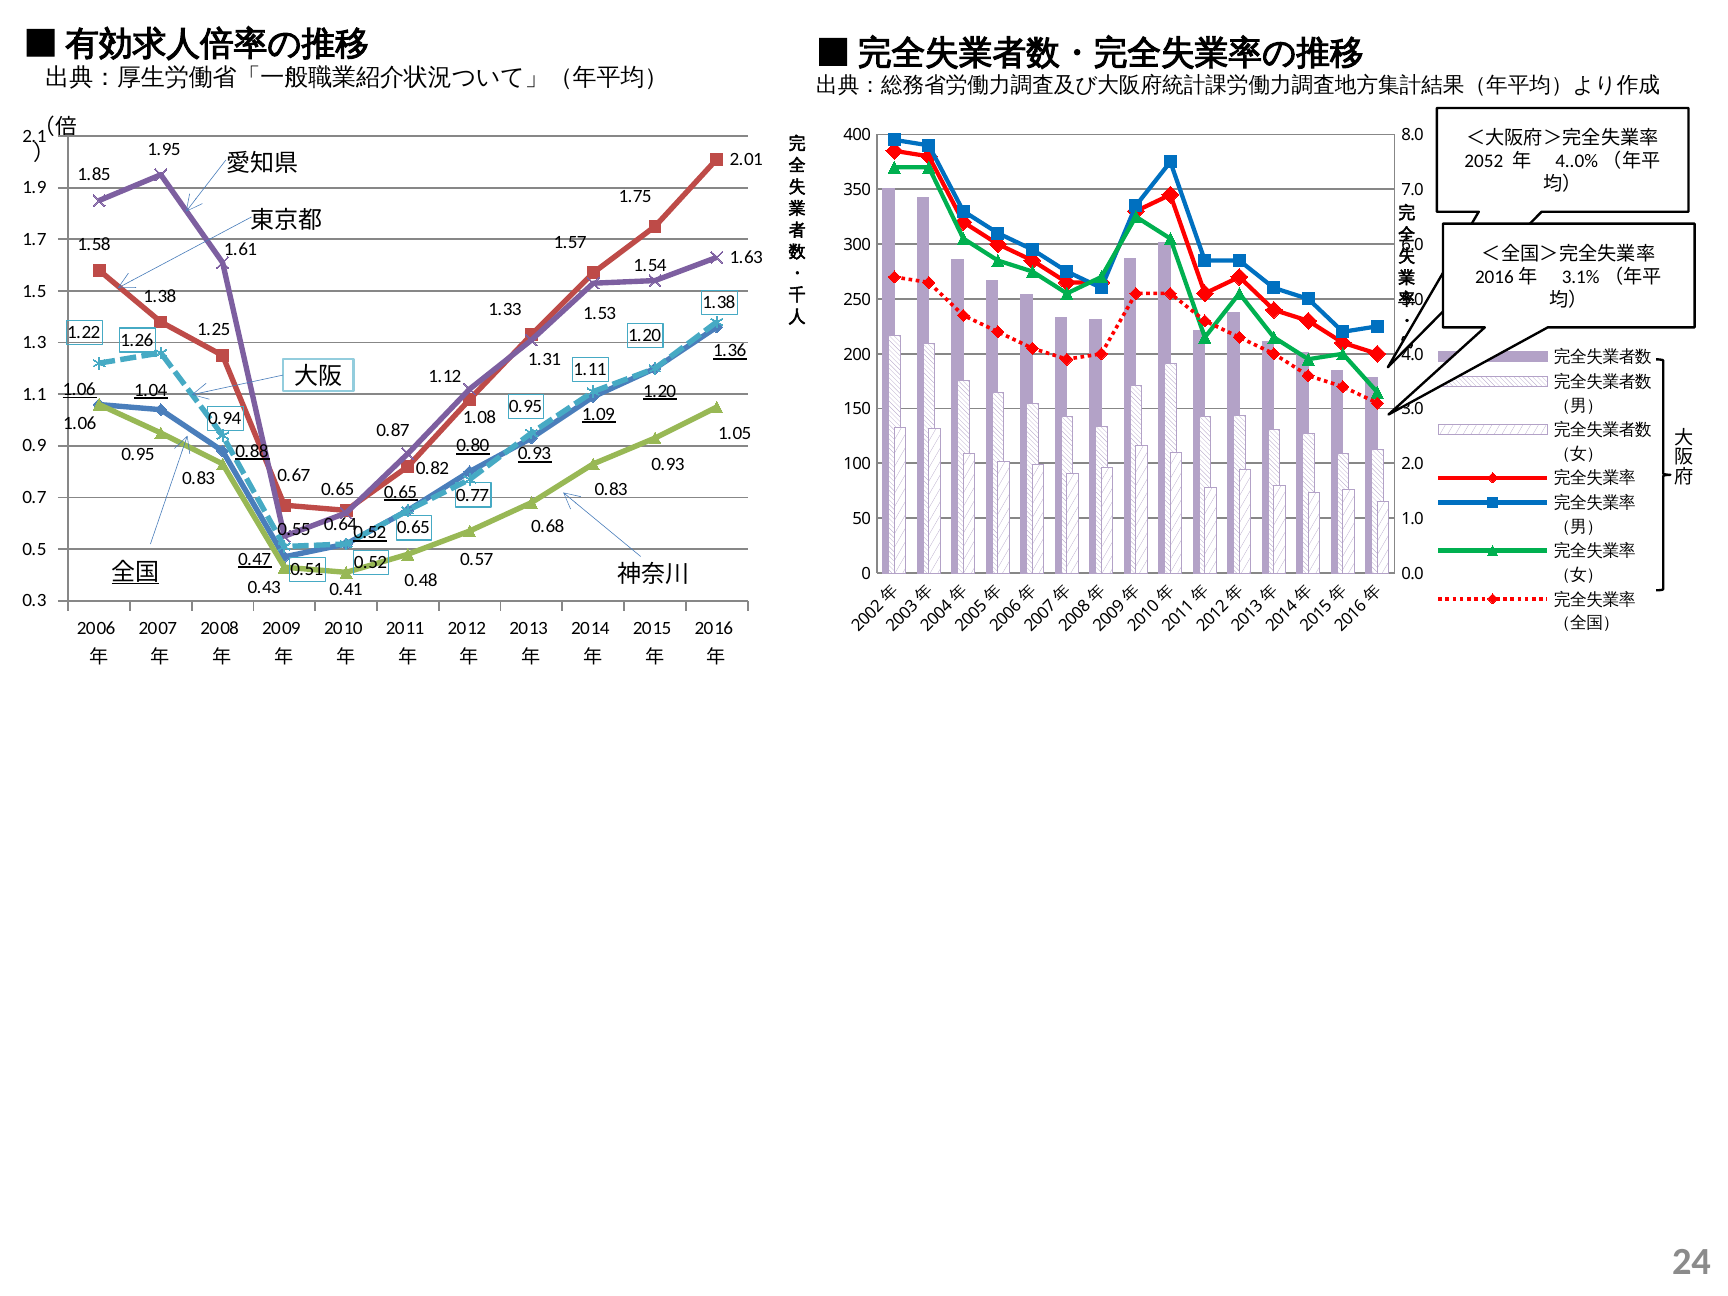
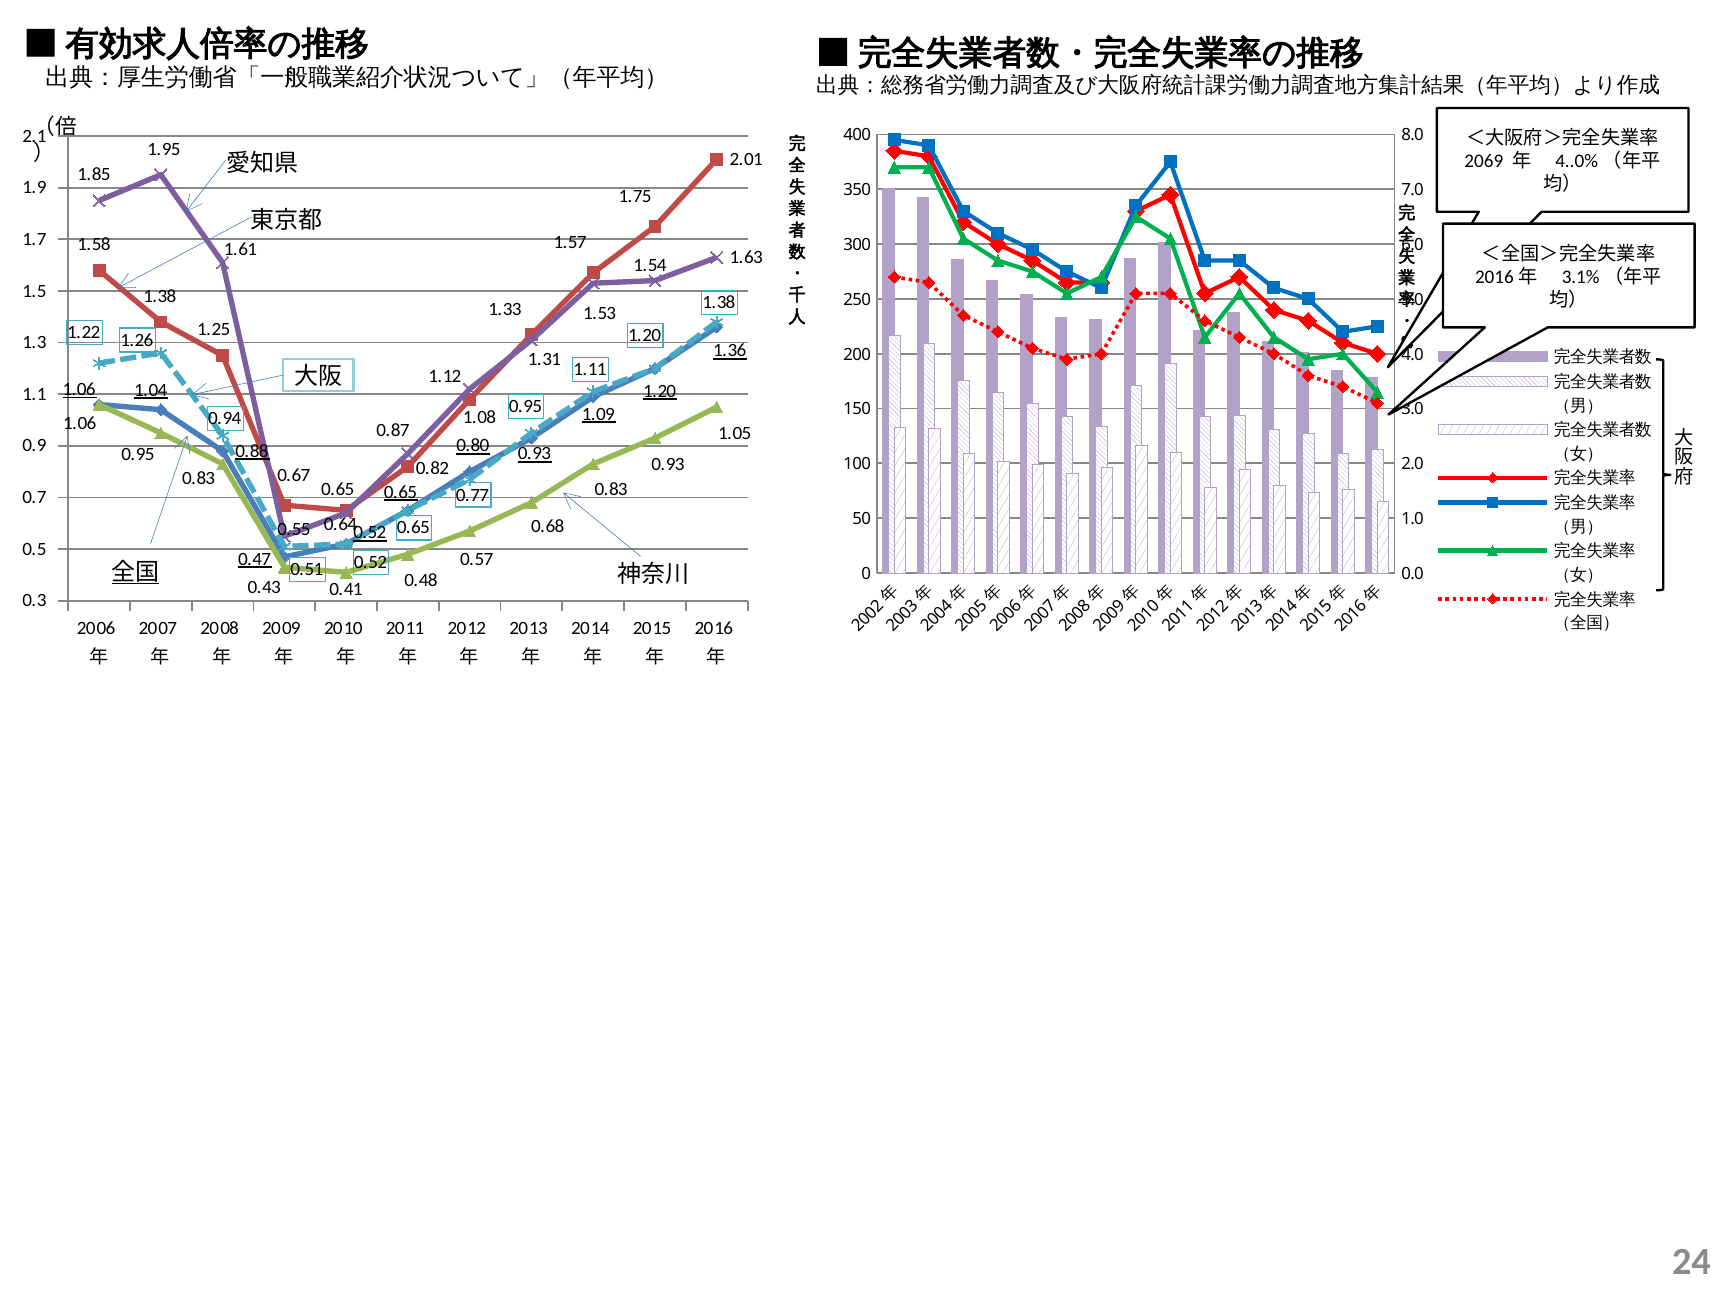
2052: 2052 -> 2069 (1484, 161)
